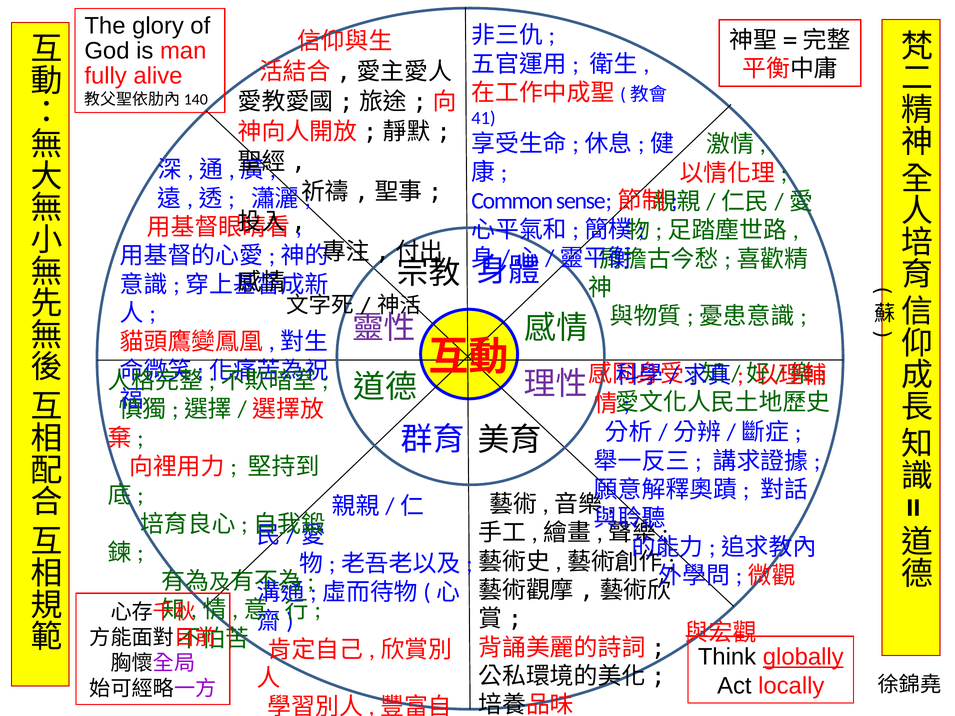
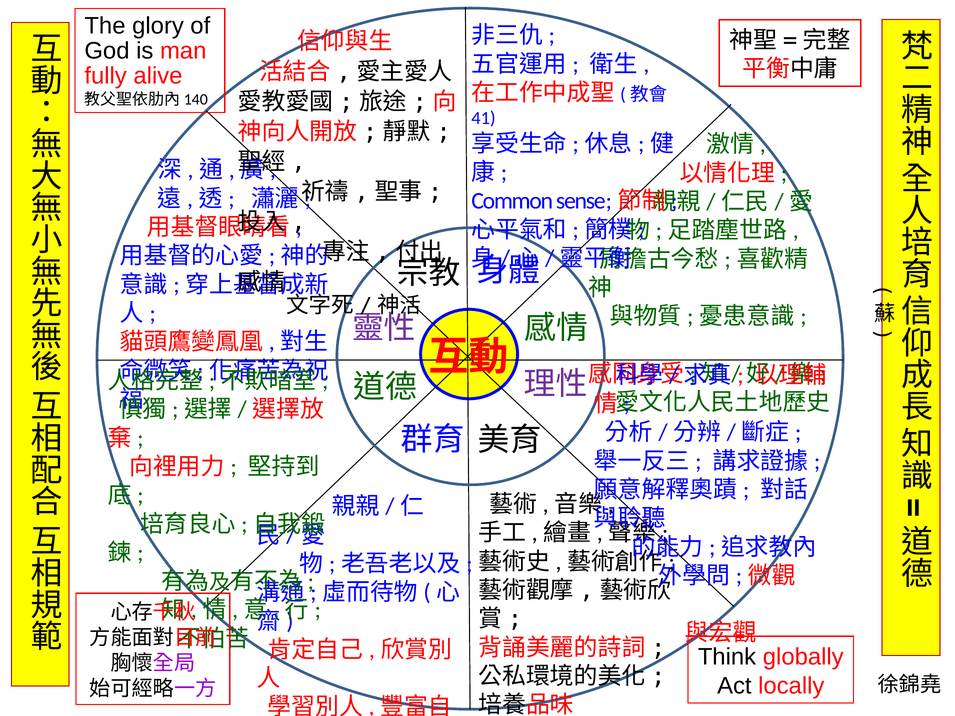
globally underline: present -> none (803, 657)
